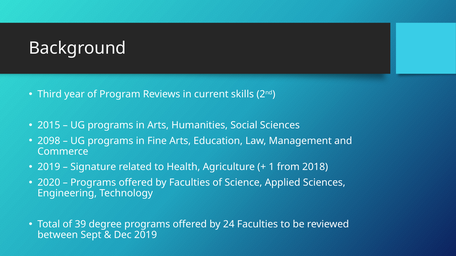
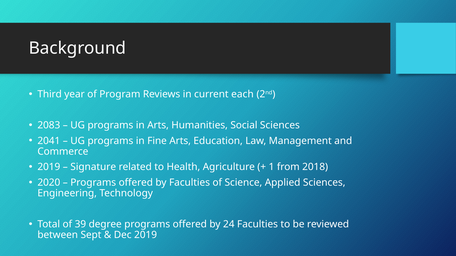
skills: skills -> each (242, 94)
2015: 2015 -> 2083 (49, 125)
2098: 2098 -> 2041 (49, 141)
